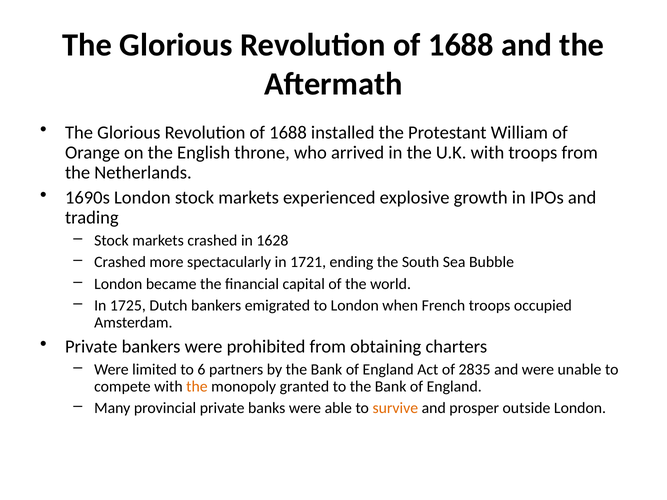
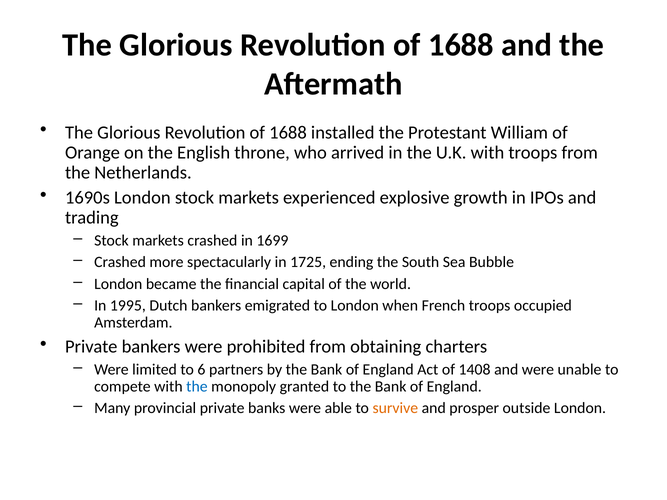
1628: 1628 -> 1699 (272, 241)
1721: 1721 -> 1725 (308, 262)
1725: 1725 -> 1995 (128, 306)
2835: 2835 -> 1408 (475, 370)
the colour: orange -> blue (197, 387)
